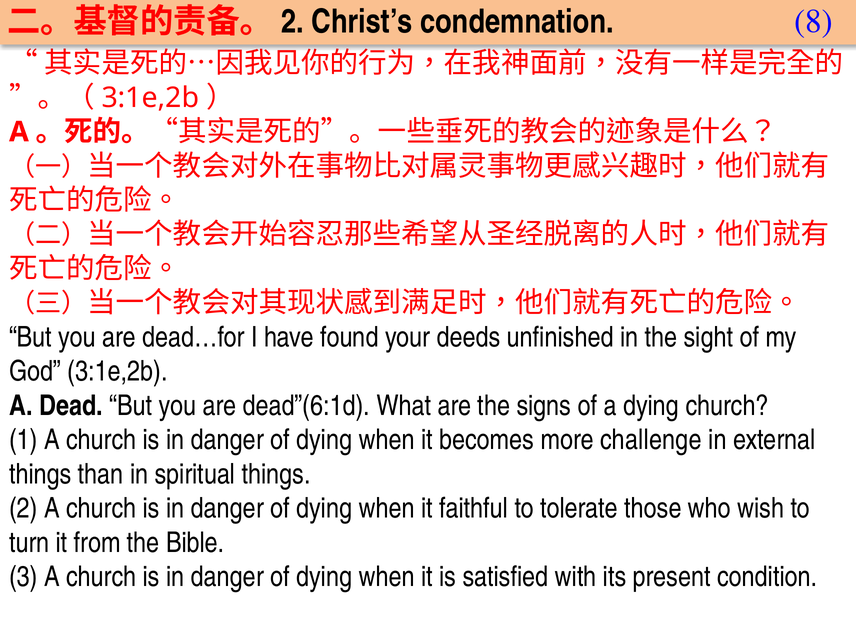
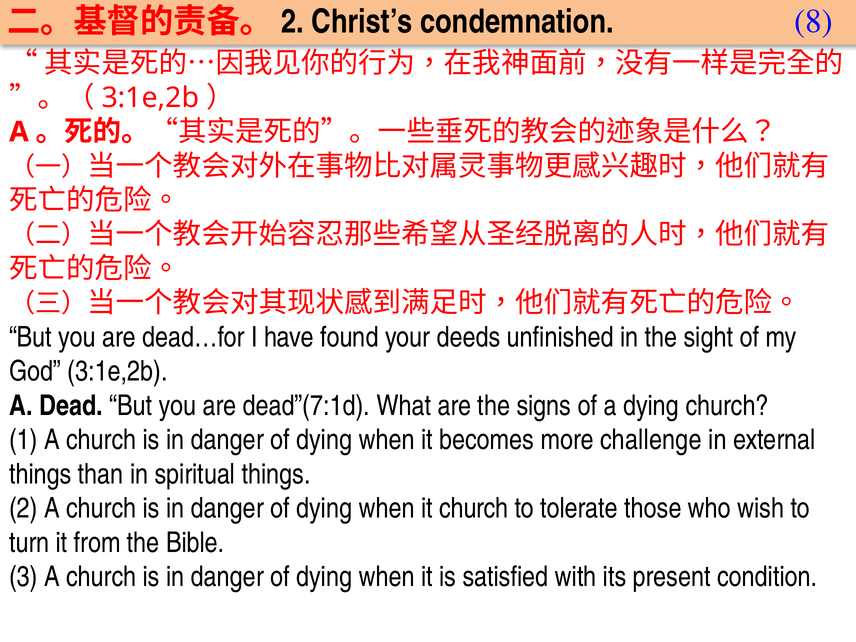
dead”(6:1d: dead”(6:1d -> dead”(7:1d (306, 406)
it faithful: faithful -> church (474, 508)
